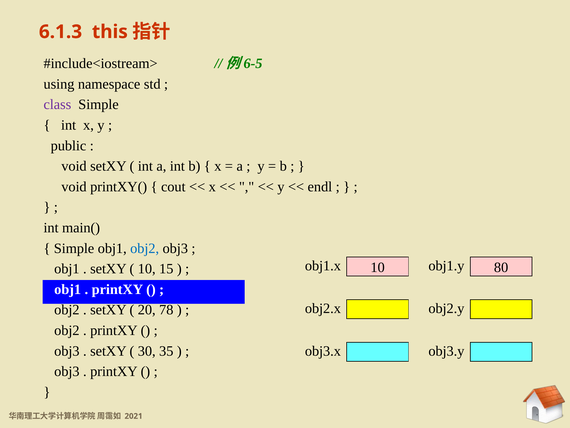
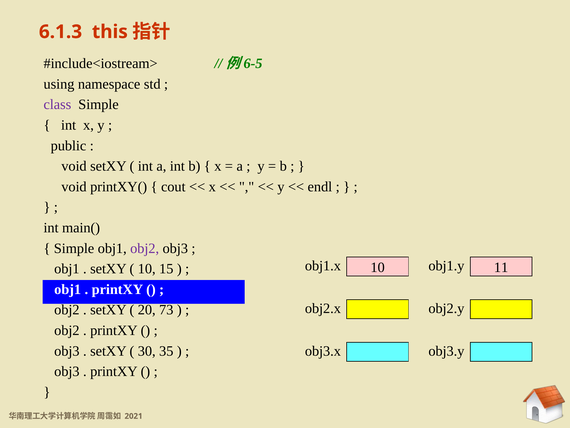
obj2 colour: blue -> purple (145, 248)
80: 80 -> 11 (501, 267)
78: 78 -> 73 (166, 310)
